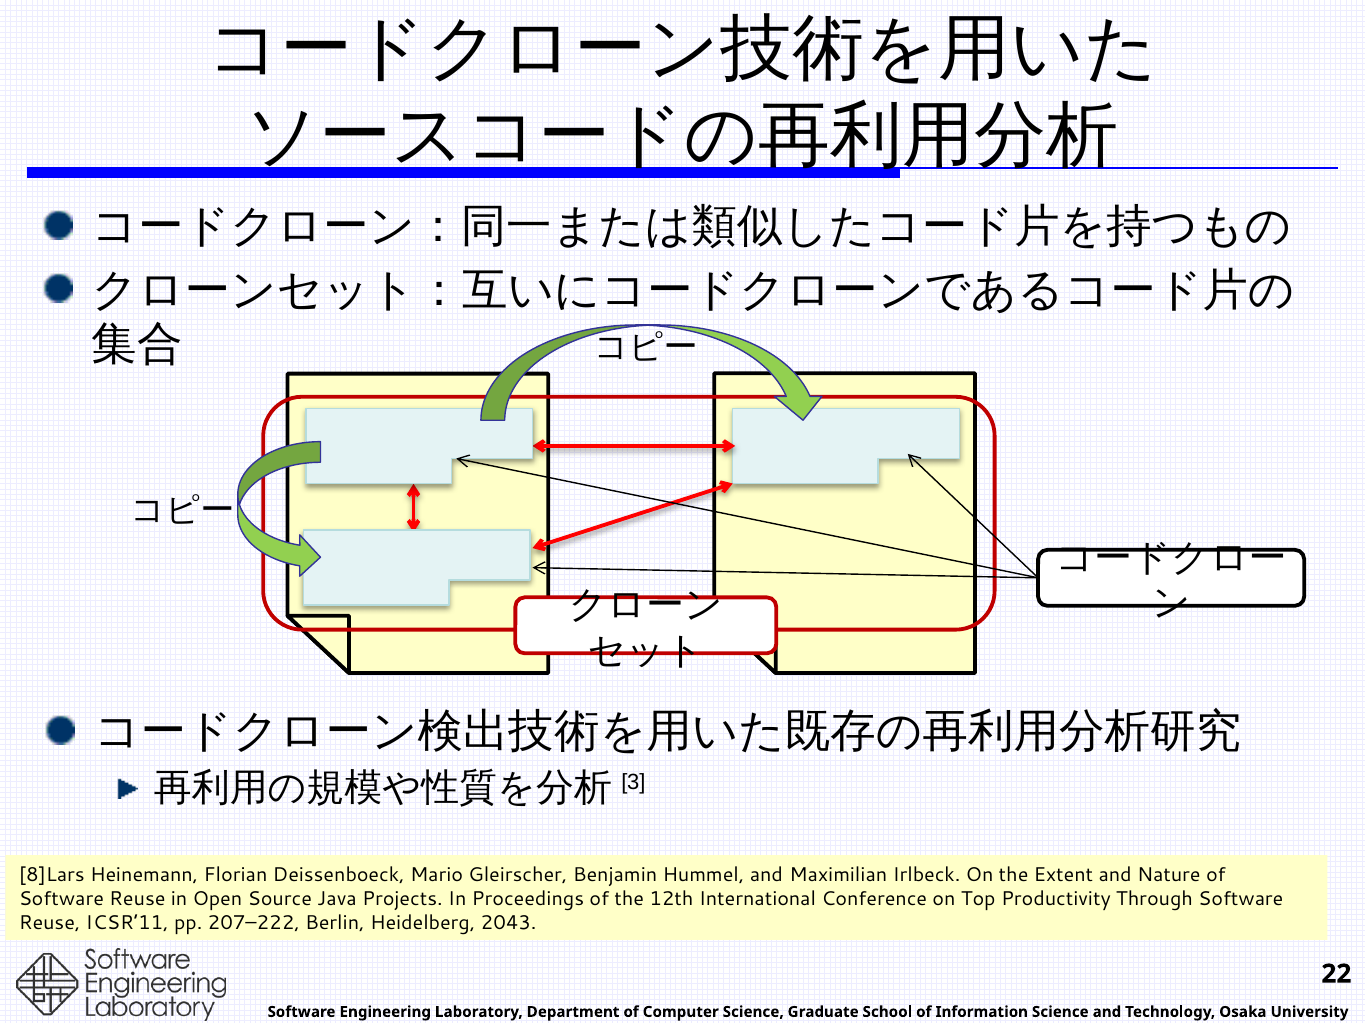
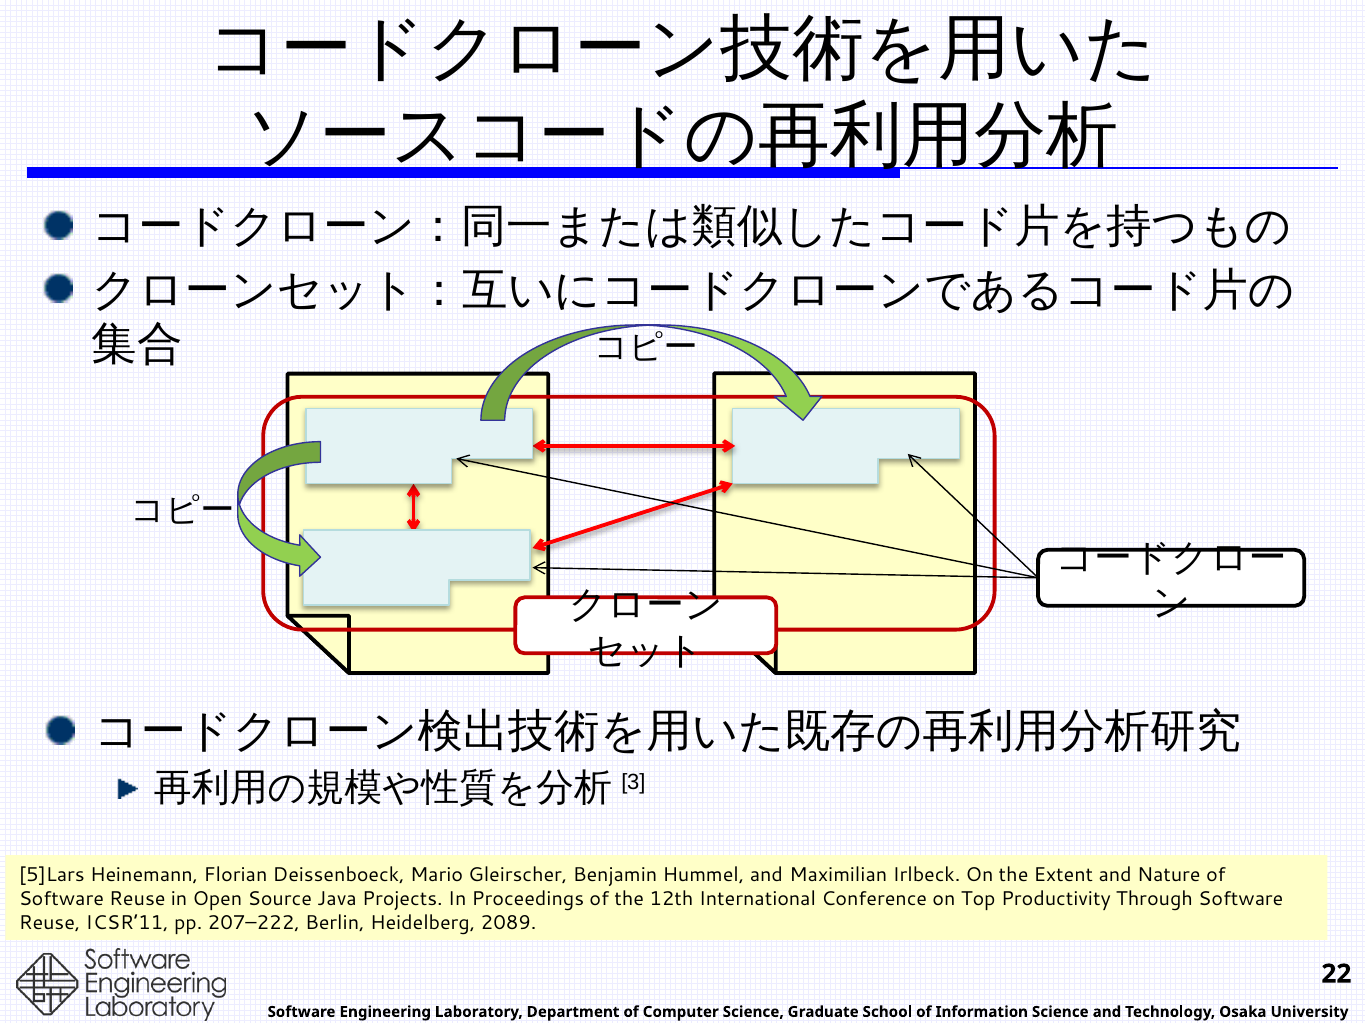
8]Lars: 8]Lars -> 5]Lars (52, 876)
2043: 2043 -> 2089 (509, 923)
